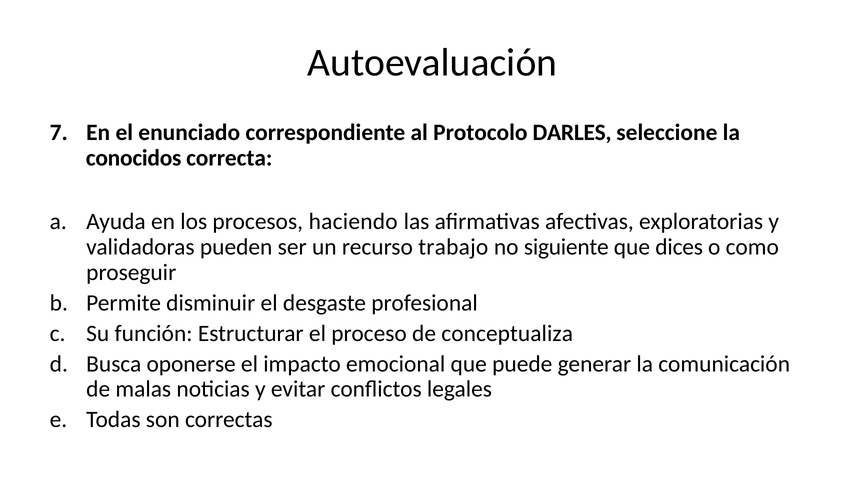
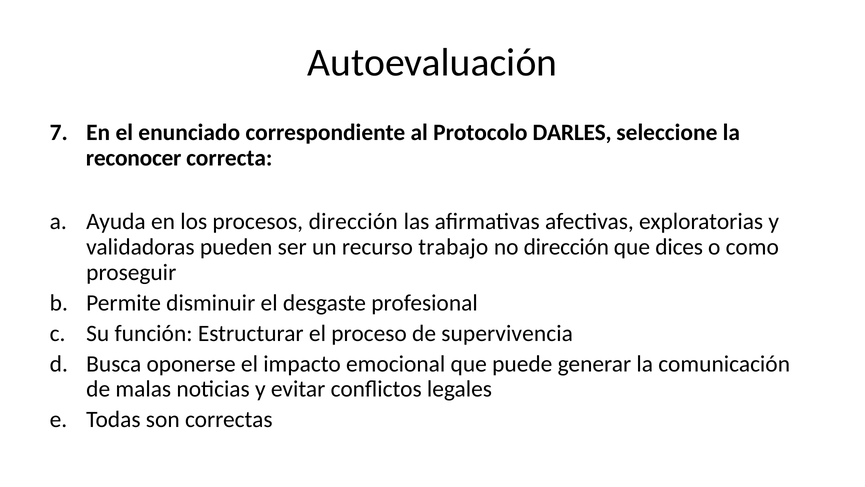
conocidos: conocidos -> reconocer (134, 158)
procesos haciendo: haciendo -> dirección (353, 222)
no siguiente: siguiente -> dirección (566, 247)
conceptualiza: conceptualiza -> supervivencia (507, 333)
